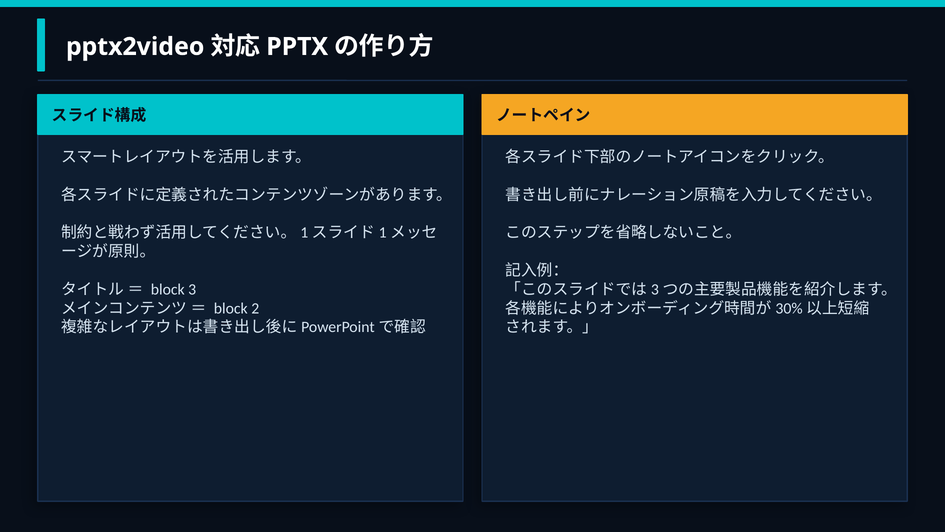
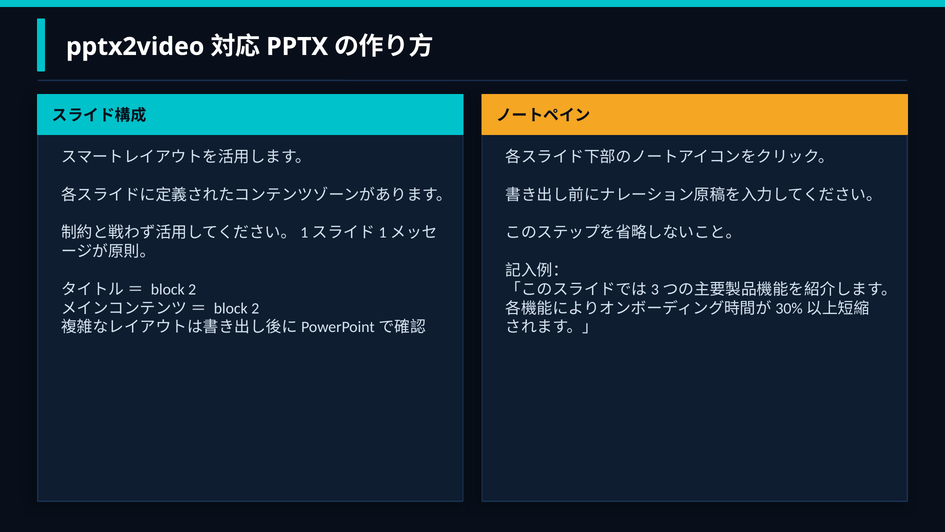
3: 3 -> 2 (192, 289)
